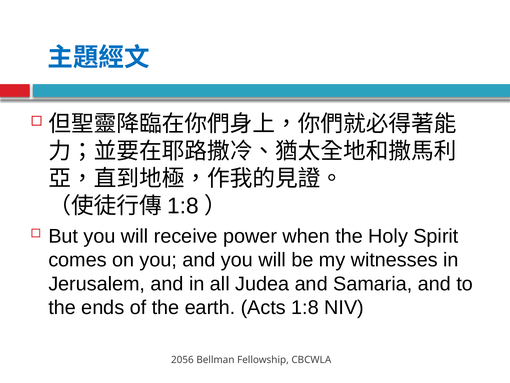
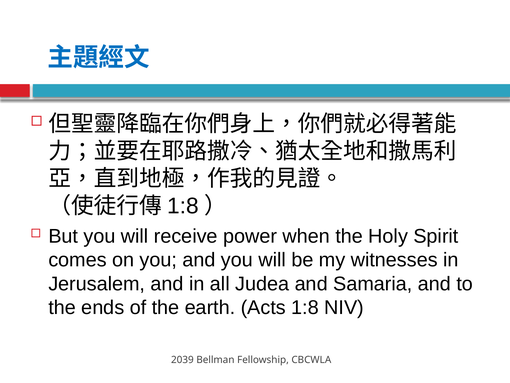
2056: 2056 -> 2039 (182, 359)
